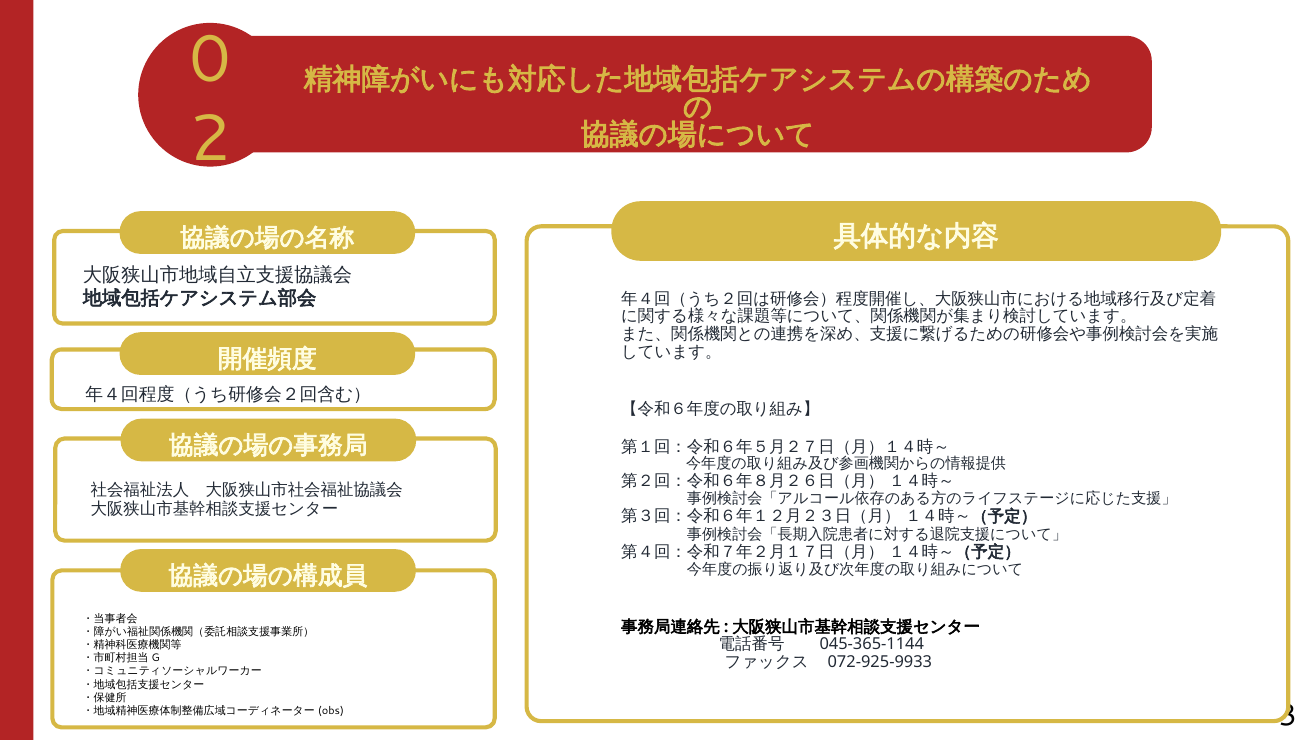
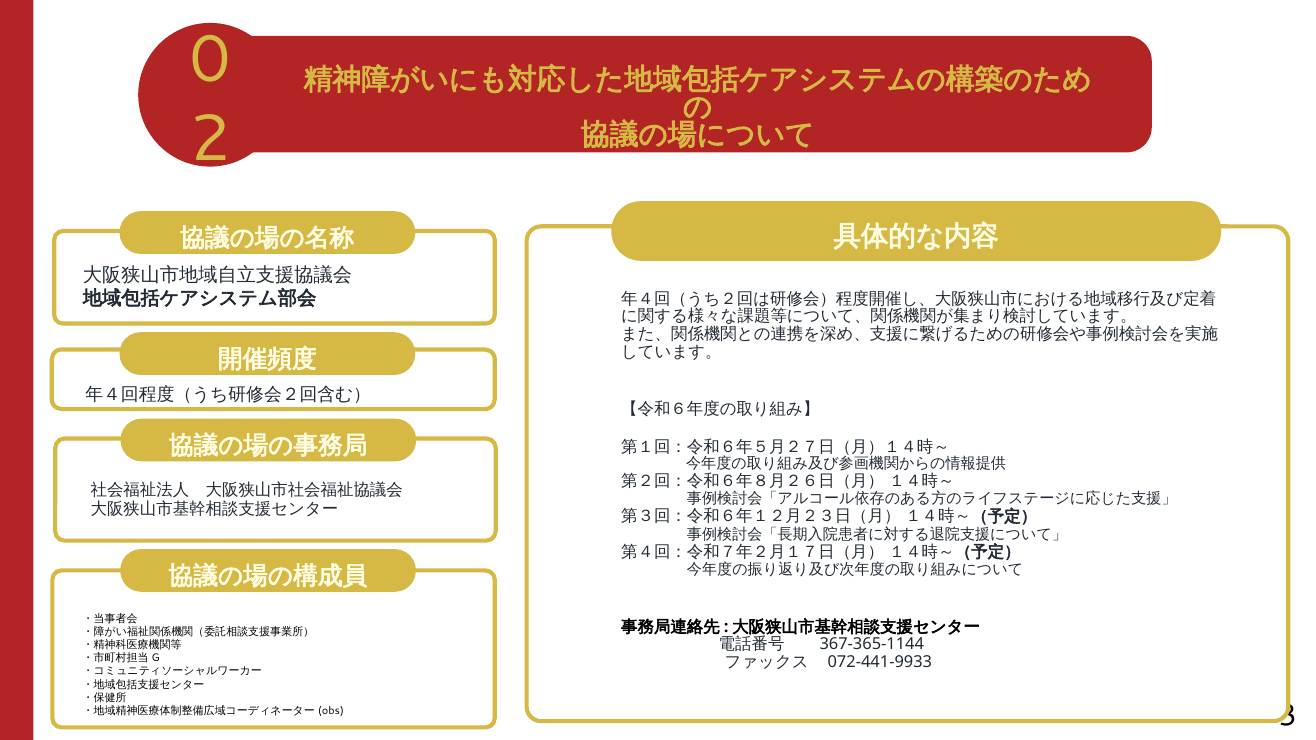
045-365-1144: 045-365-1144 -> 367-365-1144 (872, 645)
072-925-9933: 072-925-9933 -> 072-441-9933 (880, 662)
